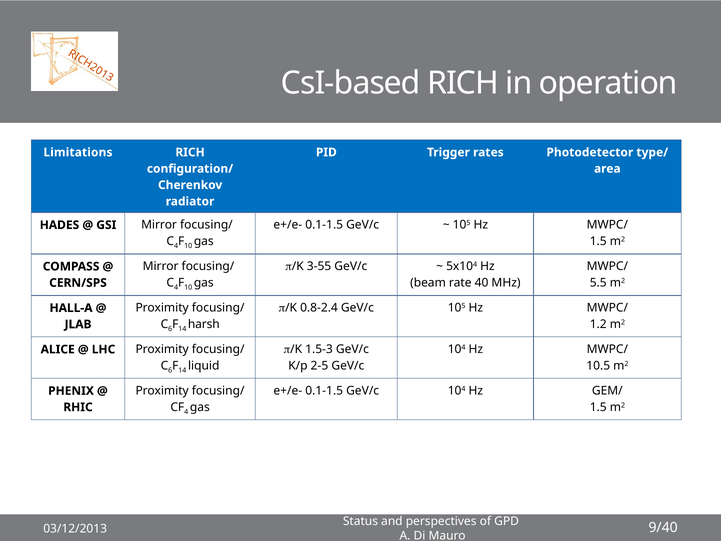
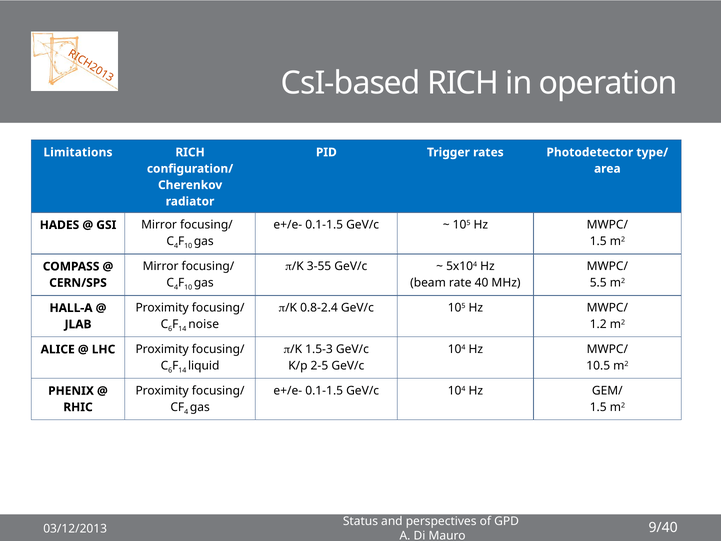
harsh: harsh -> noise (204, 324)
